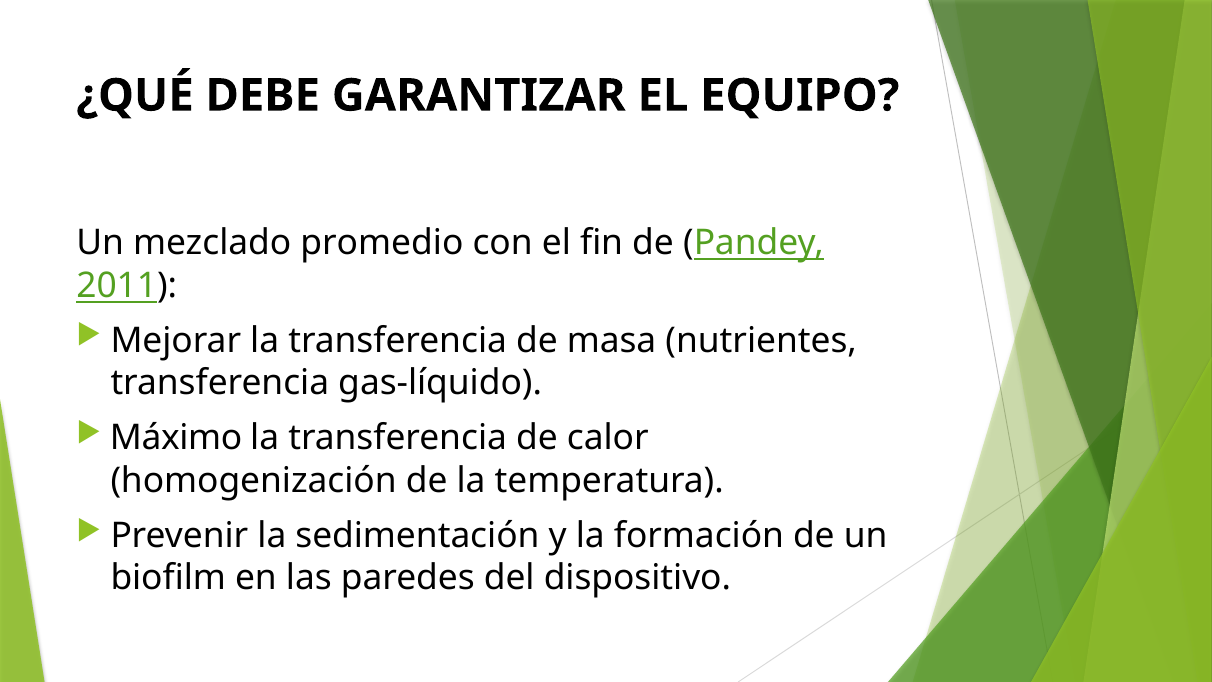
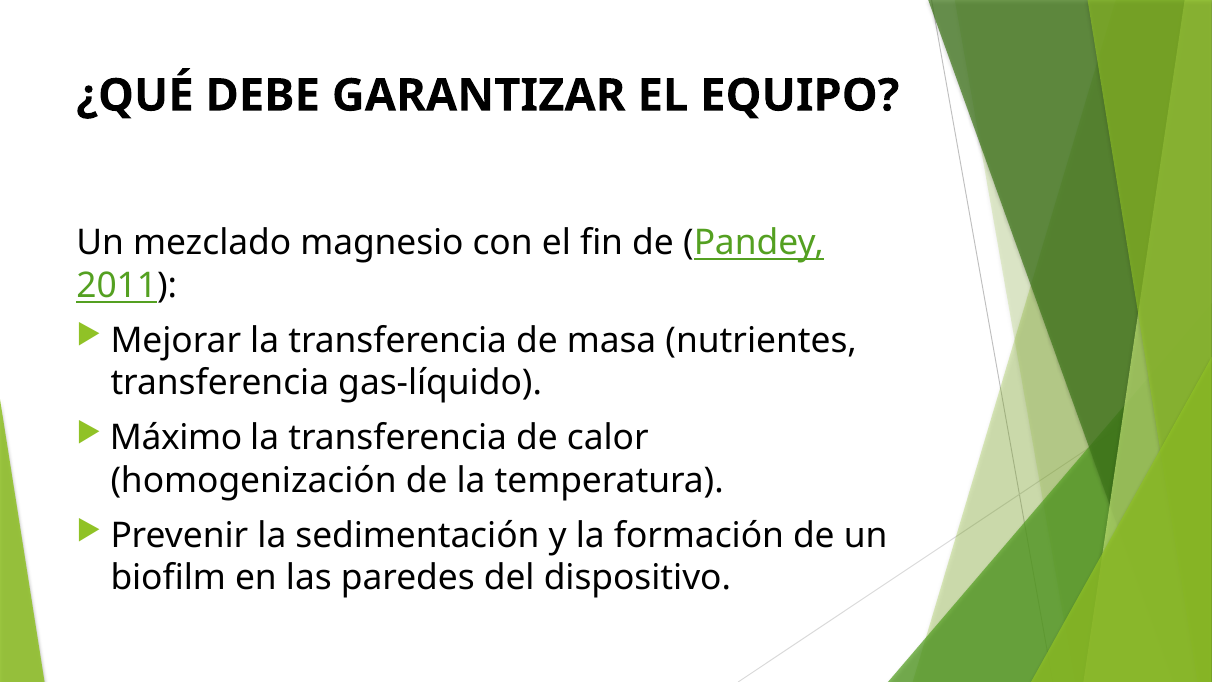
promedio: promedio -> magnesio (382, 243)
